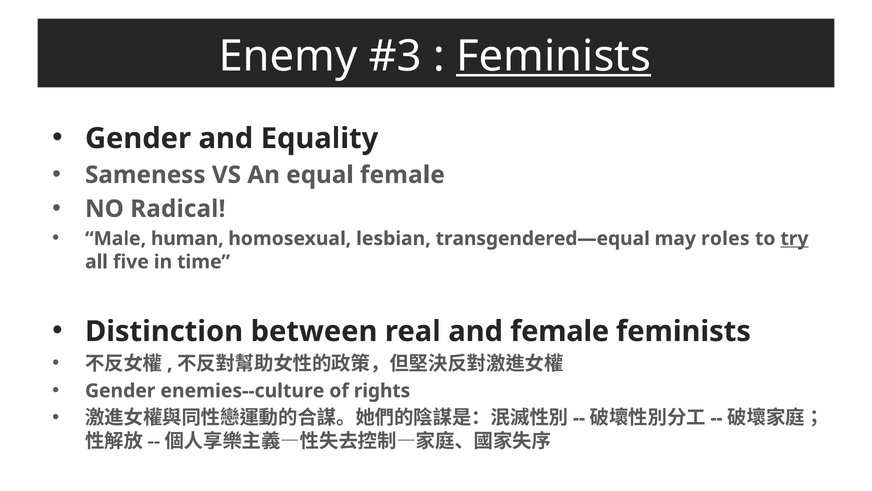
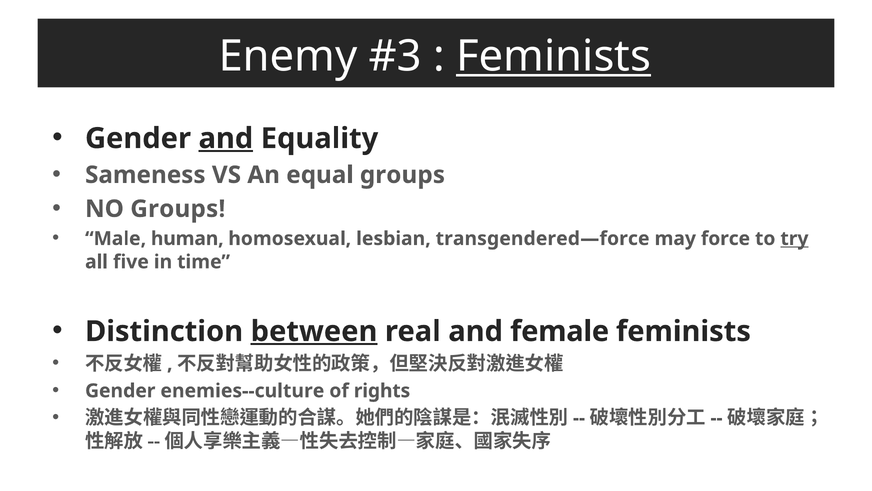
and underline: none -> present (226, 138)
equal female: female -> groups (402, 175)
NO Radical: Radical -> Groups (178, 209)
transgendered—equal: transgendered—equal -> transgendered—force (543, 238)
roles: roles -> force (725, 238)
between underline: none -> present (314, 331)
